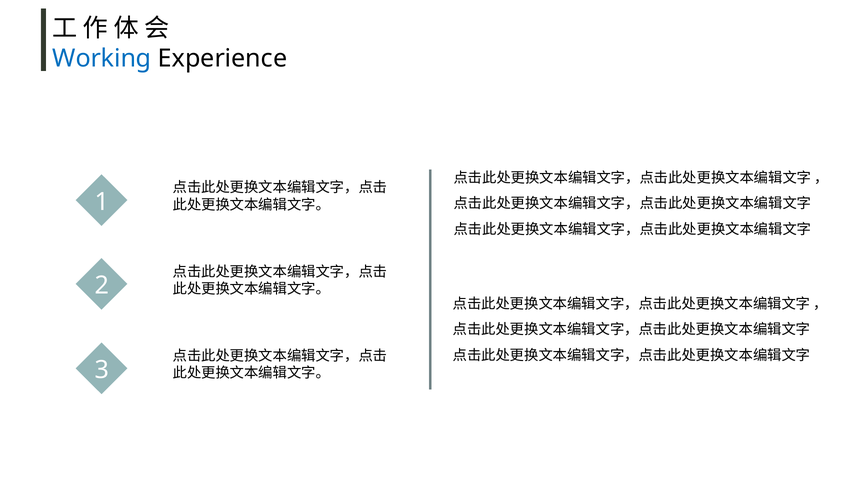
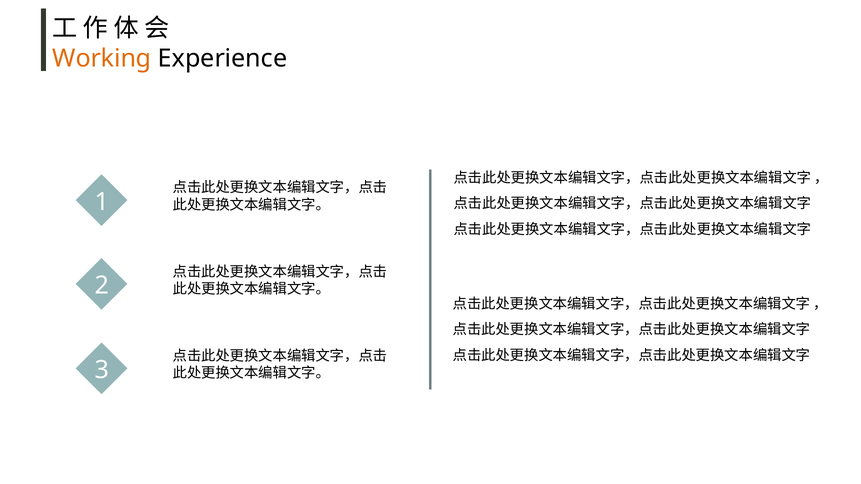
Working colour: blue -> orange (102, 59)
